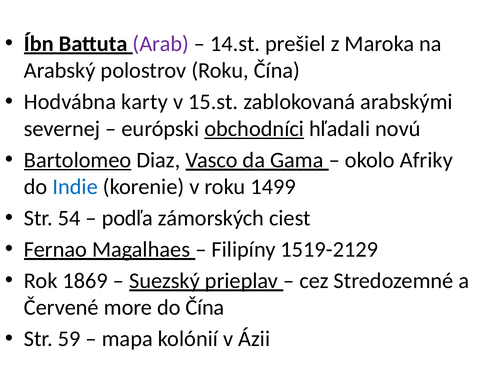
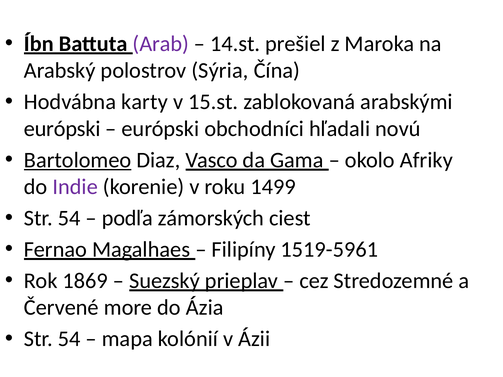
polostrov Roku: Roku -> Sýria (220, 71)
severnej: severnej -> európski (62, 129)
obchodníci underline: present -> none (254, 129)
Indie colour: blue -> purple (75, 187)
1519-2129: 1519-2129 -> 1519-5961 (329, 250)
do Čína: Čína -> Ázia (205, 308)
59: 59 -> 54 (69, 339)
